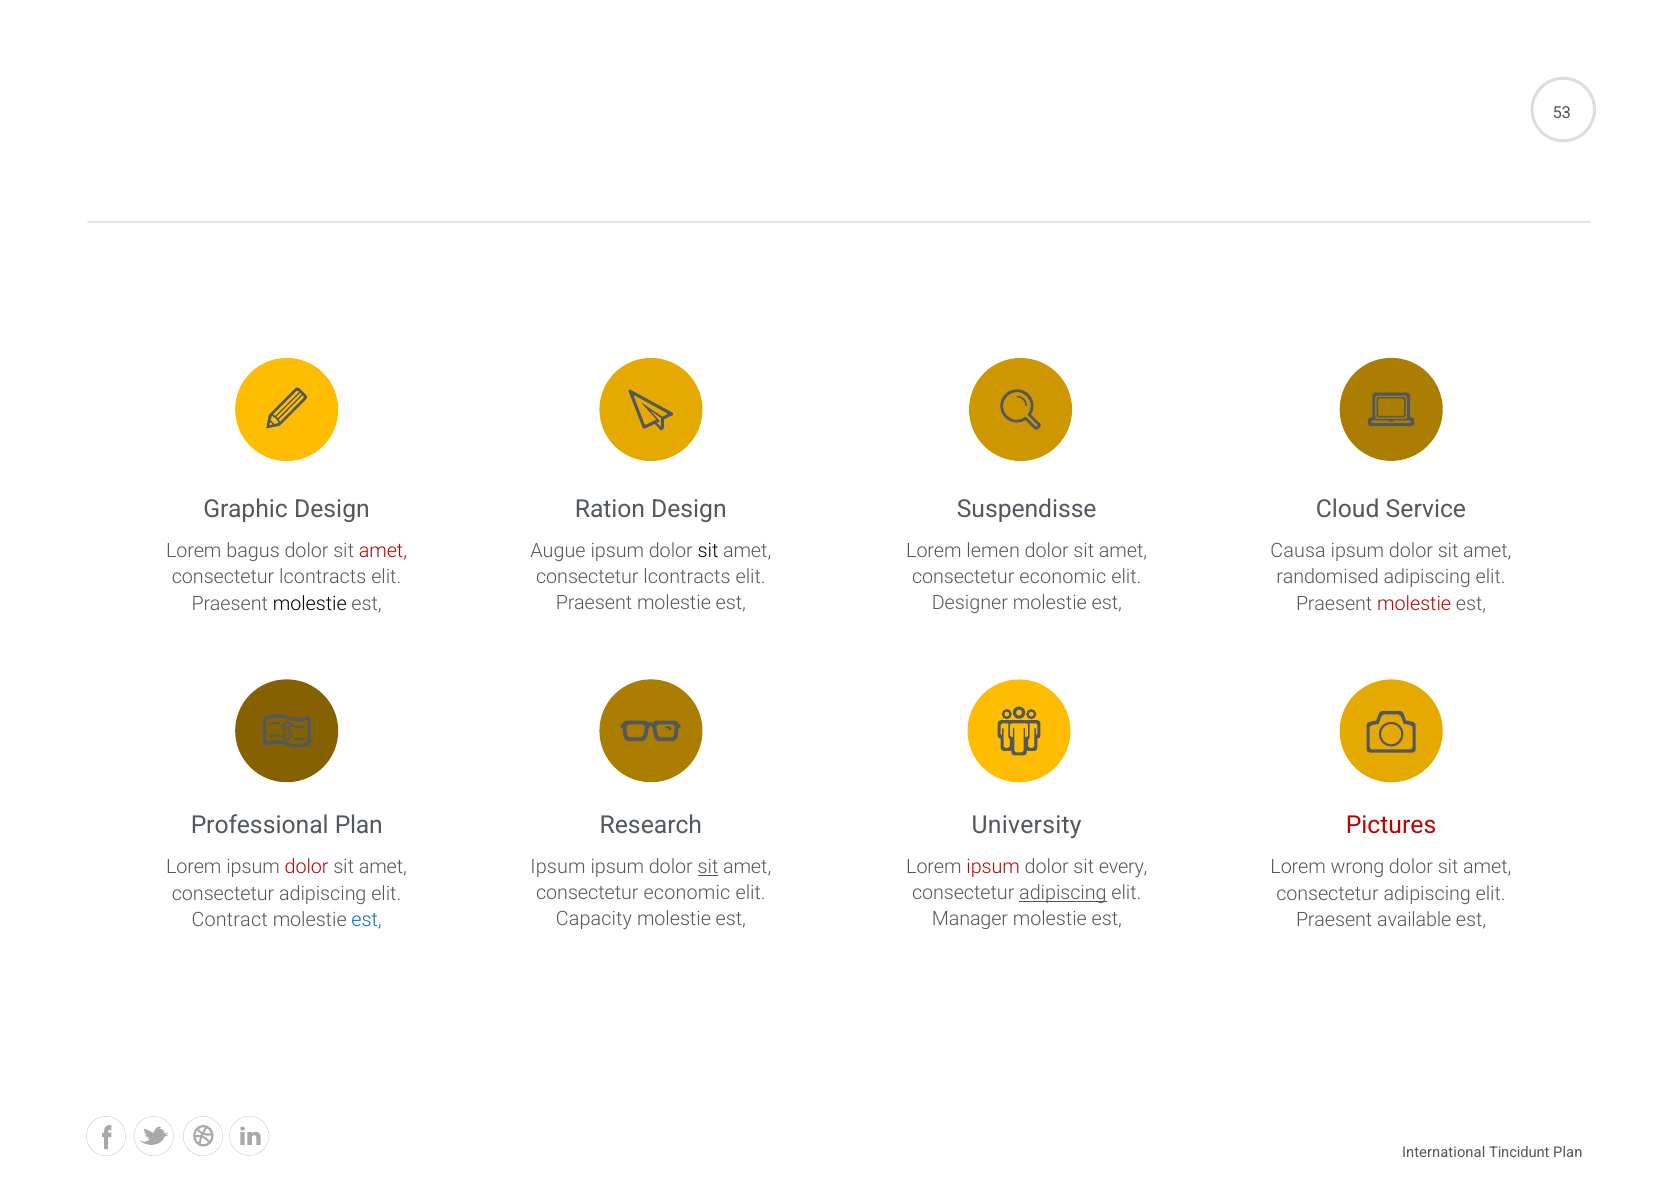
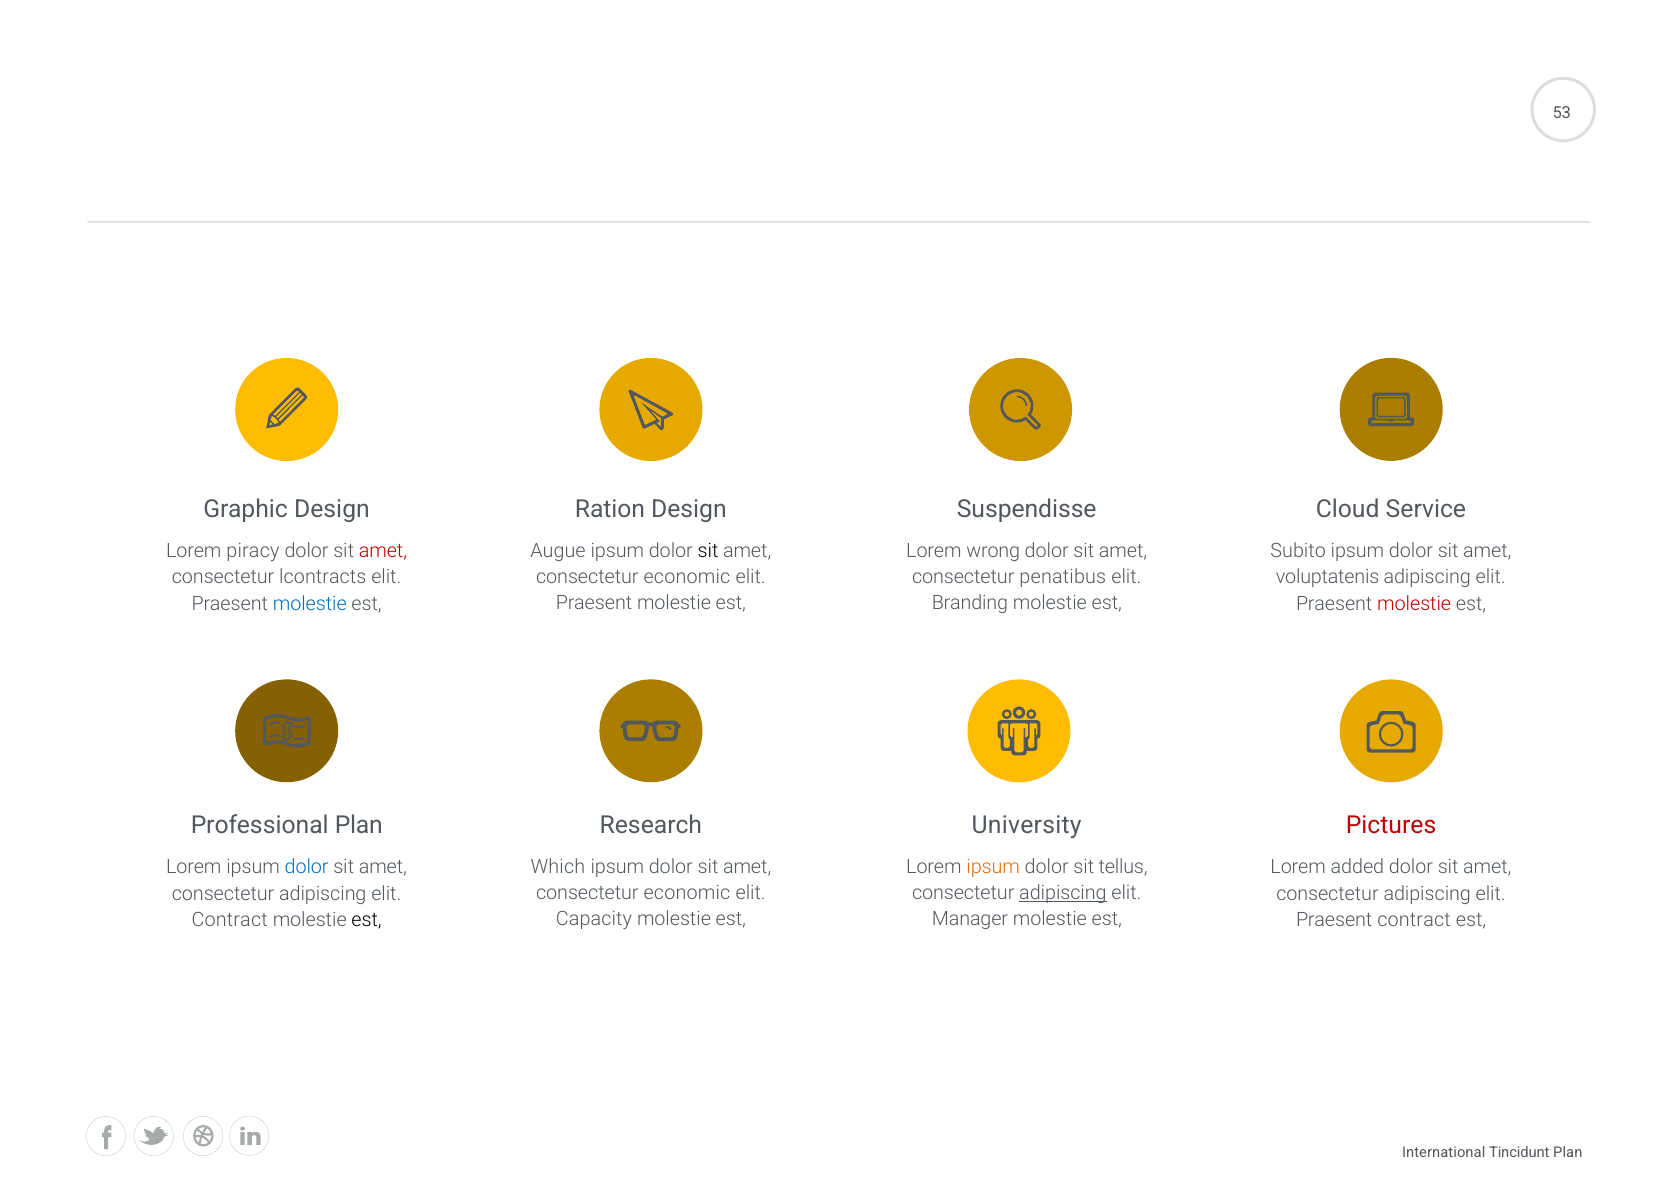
lemen: lemen -> wrong (993, 551)
bagus: bagus -> piracy (253, 551)
Causa: Causa -> Subito (1298, 551)
lcontracts: lcontracts -> economic (687, 577)
economic: economic -> penatibus (1063, 577)
randomised: randomised -> voluptatenis (1328, 577)
Designer: Designer -> Branding (970, 603)
molestie colour: black -> blue (310, 604)
Ipsum: Ipsum -> Which (558, 867)
sit underline: present -> none (708, 867)
ipsum colour: red -> orange (993, 867)
every: every -> tellus (1123, 867)
dolor colour: red -> blue (307, 867)
wrong: wrong -> added (1357, 867)
est colour: blue -> black (367, 920)
Praesent available: available -> contract (1414, 920)
